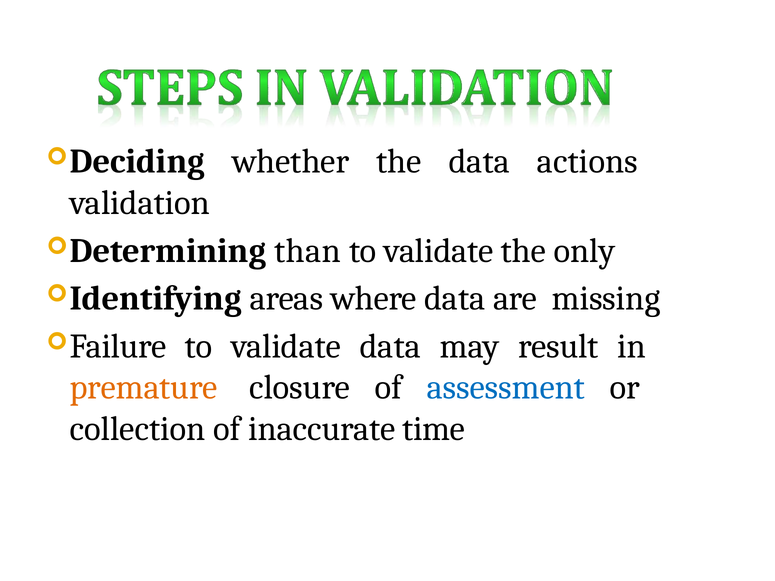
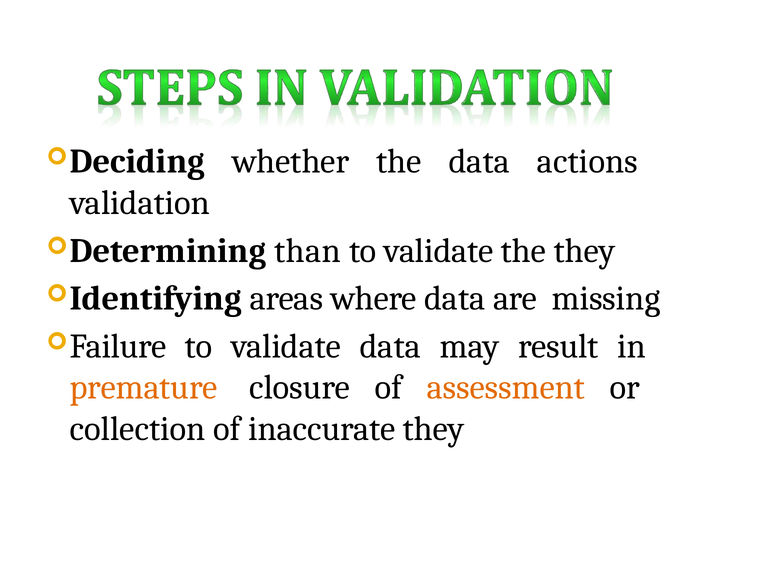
the only: only -> they (585, 251)
assessment colour: blue -> orange (506, 388)
inaccurate time: time -> they (434, 429)
